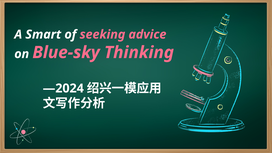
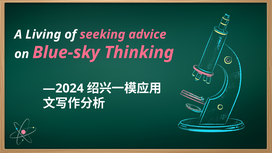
Smart: Smart -> Living (43, 34)
